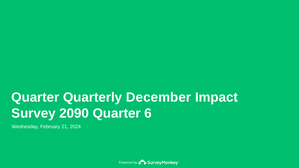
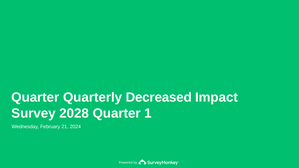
December: December -> Decreased (159, 97)
2090: 2090 -> 2028 (74, 113)
6: 6 -> 1 (148, 113)
